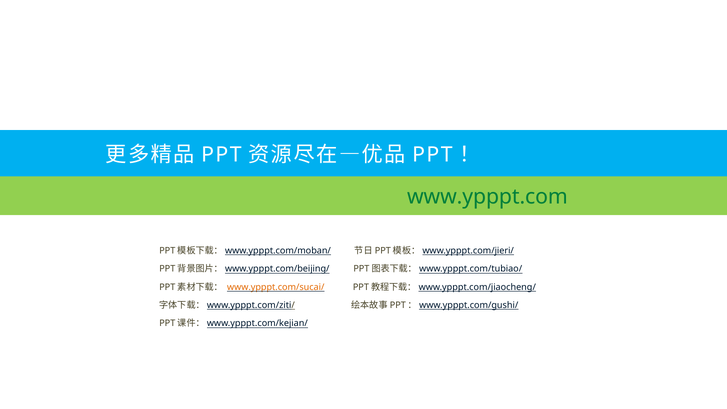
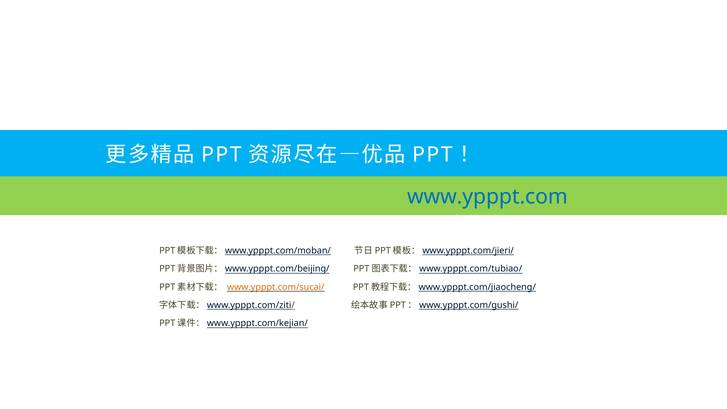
www.ypppt.com colour: green -> blue (487, 197)
